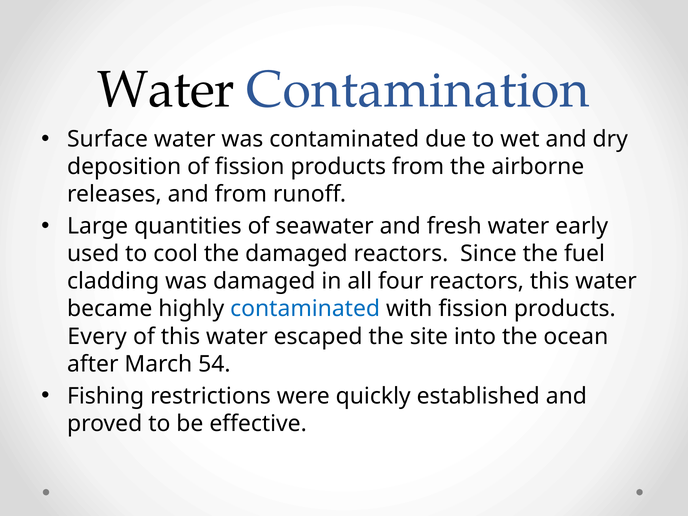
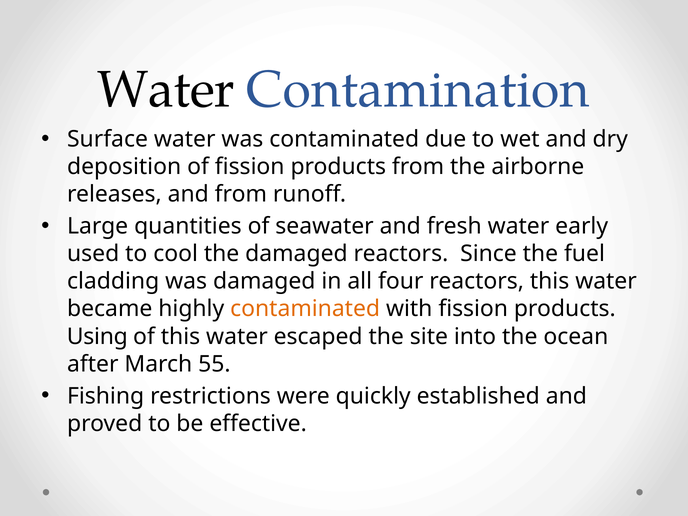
contaminated colour: blue -> orange (305, 309)
Every: Every -> Using (97, 336)
54: 54 -> 55 (214, 364)
